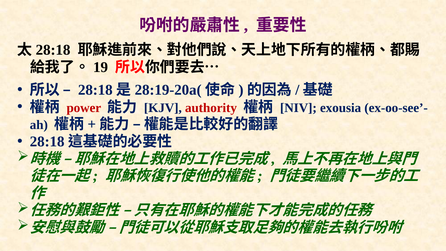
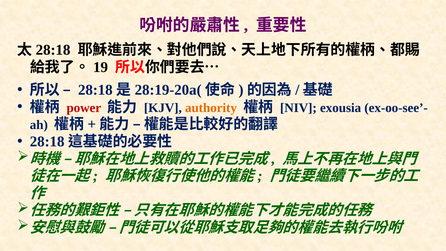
authority colour: red -> orange (211, 108)
